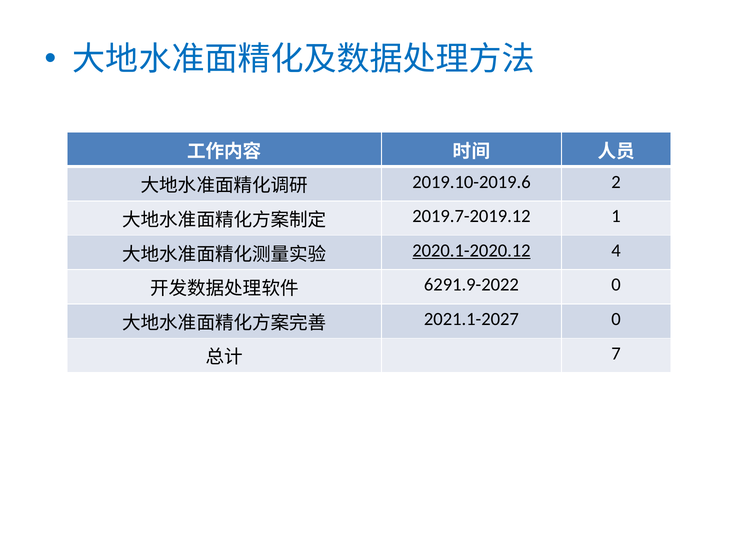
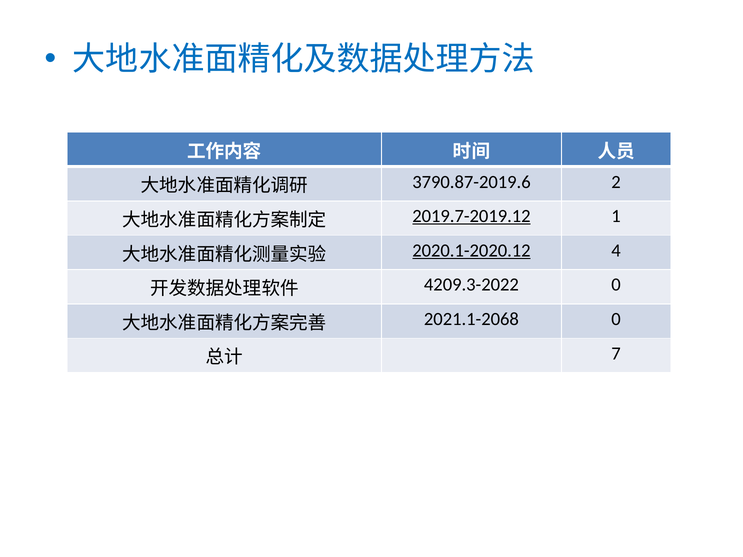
2019.10-2019.6: 2019.10-2019.6 -> 3790.87-2019.6 (471, 182)
2019.7-2019.12 underline: none -> present (471, 216)
6291.9-2022: 6291.9-2022 -> 4209.3-2022 (471, 285)
2021.1-2027: 2021.1-2027 -> 2021.1-2068 (471, 319)
